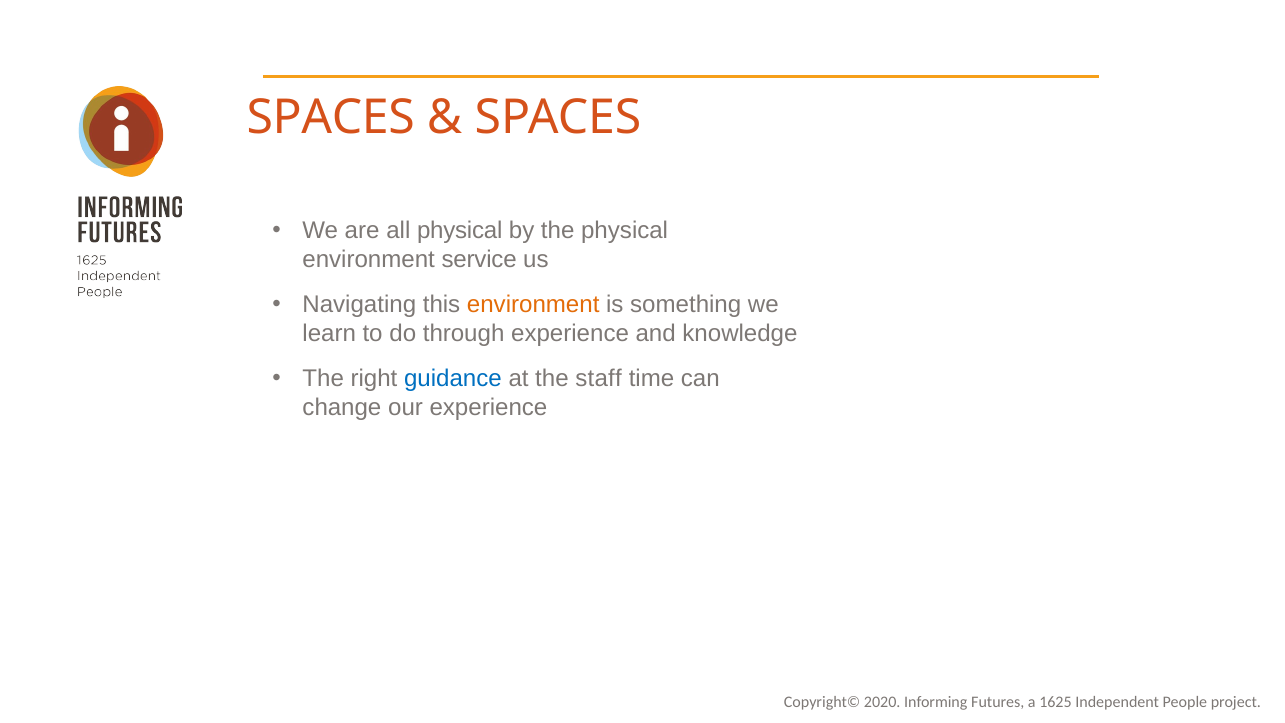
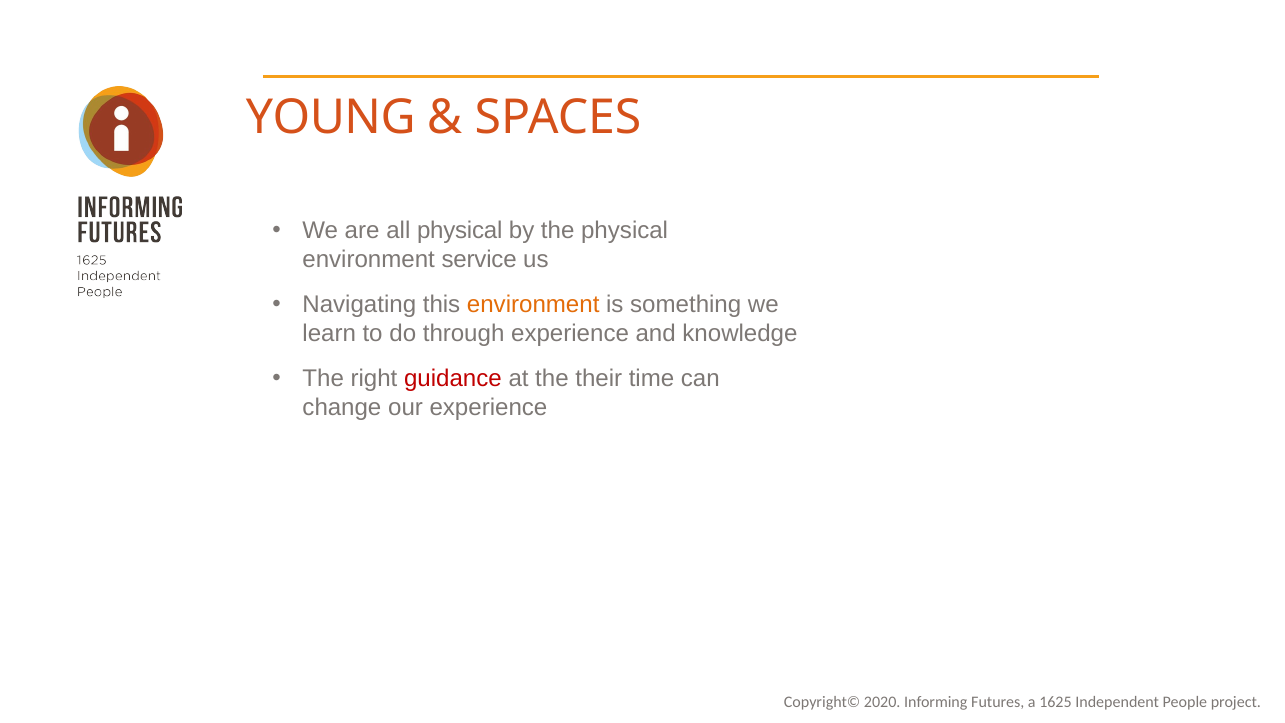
SPACES: SPACES -> YOUNG (331, 118)
guidance colour: blue -> red (453, 379)
staff: staff -> their (599, 379)
